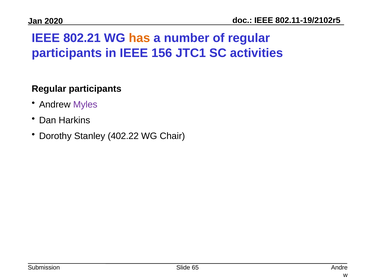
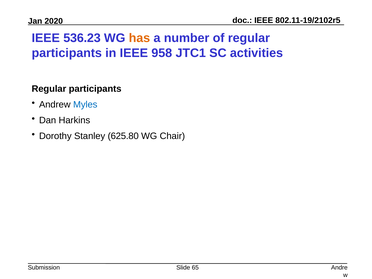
802.21: 802.21 -> 536.23 (82, 38)
156: 156 -> 958 (162, 53)
Myles colour: purple -> blue (85, 105)
402.22: 402.22 -> 625.80 (123, 136)
